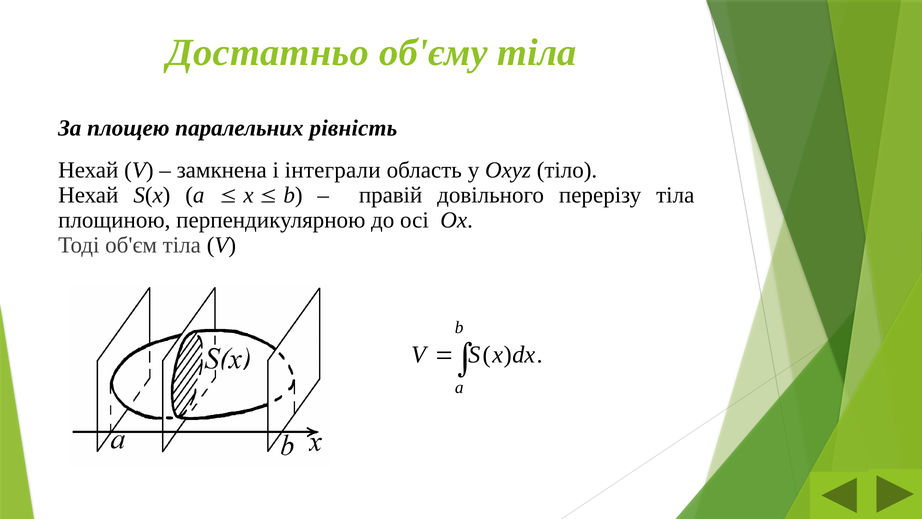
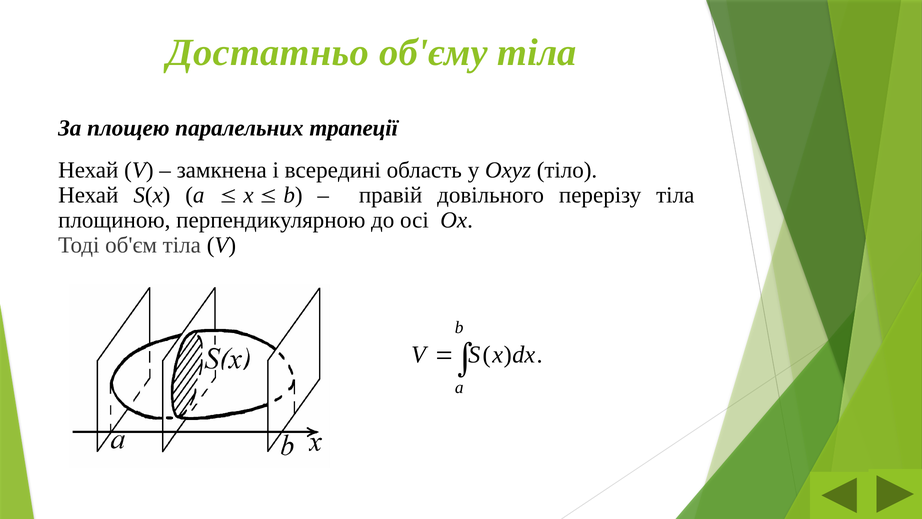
рівність: рівність -> трапеції (354, 128)
інтеграли: інтеграли -> всередині (333, 170)
